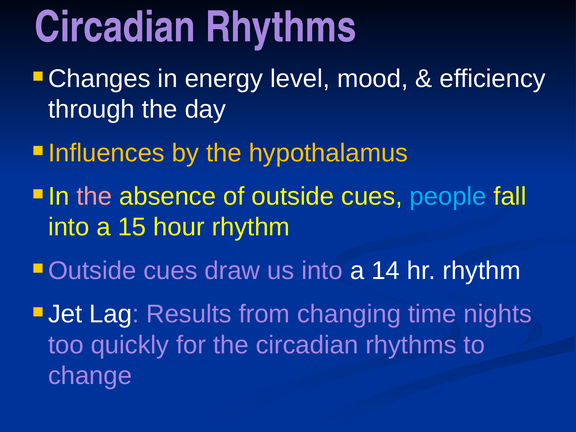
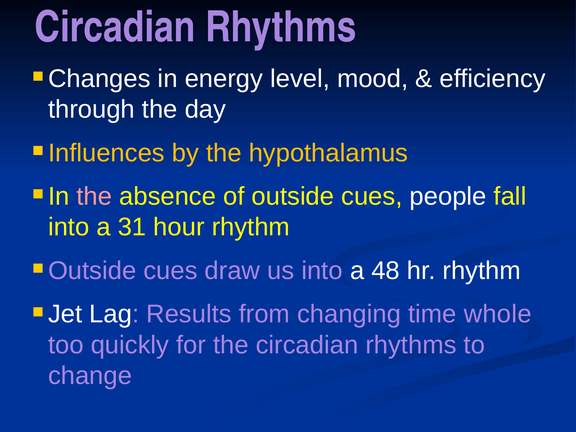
people colour: light blue -> white (448, 196)
15: 15 -> 31 (132, 227)
14: 14 -> 48 (386, 271)
nights: nights -> whole (498, 314)
